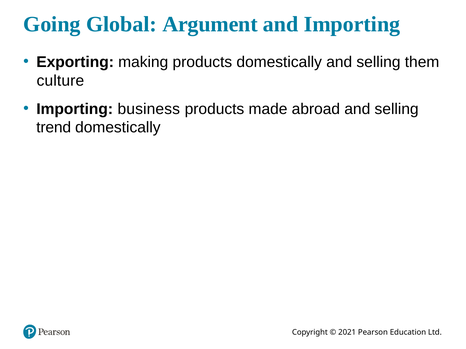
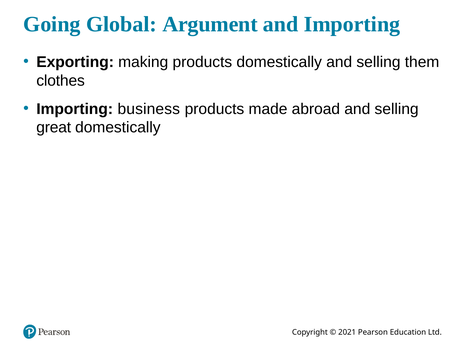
culture: culture -> clothes (61, 81)
trend: trend -> great (54, 128)
